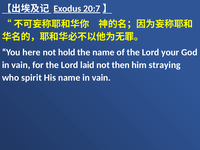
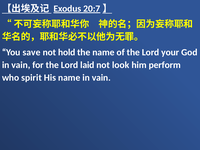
here: here -> save (31, 52)
then: then -> look (121, 65)
straying: straying -> perform (165, 65)
